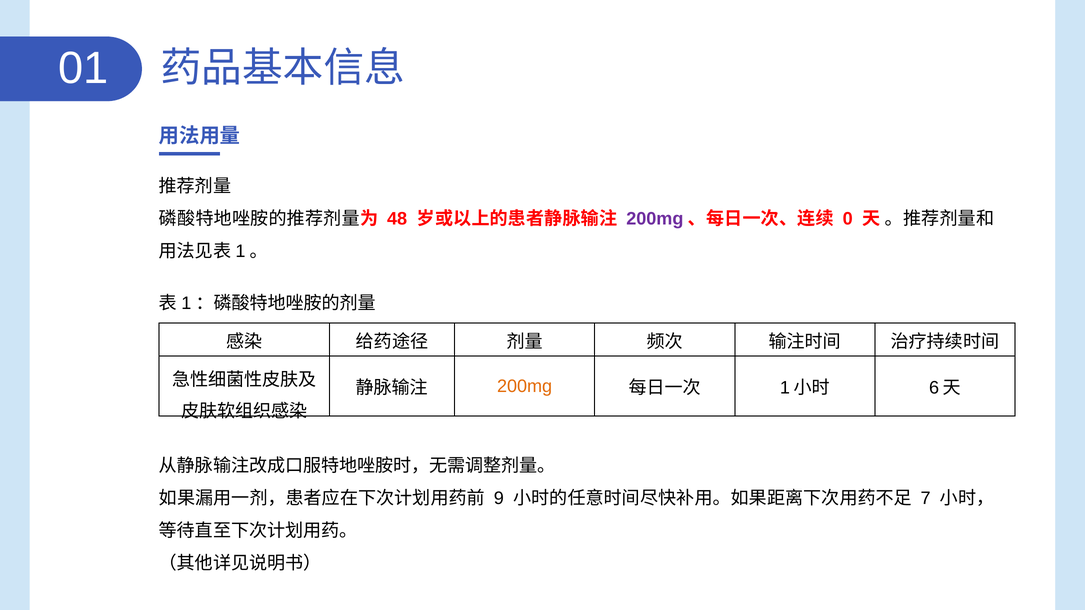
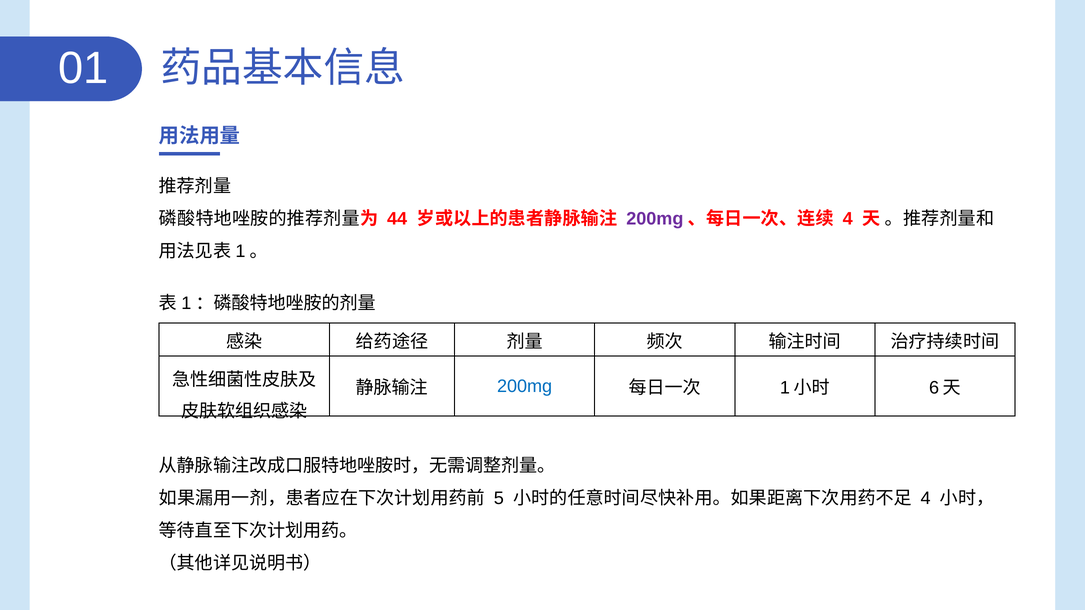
48: 48 -> 44 (397, 219)
0: 0 -> 4 (848, 219)
200mg colour: orange -> blue (525, 386)
9: 9 -> 5 (499, 499)
7: 7 -> 4 (926, 499)
